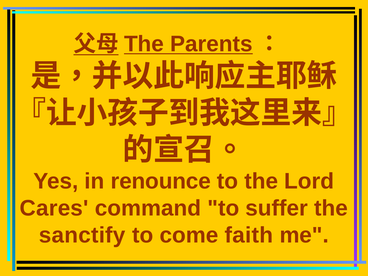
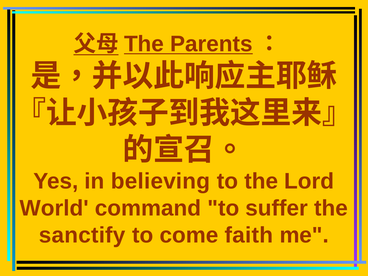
renounce: renounce -> believing (161, 181)
Cares: Cares -> World (54, 208)
